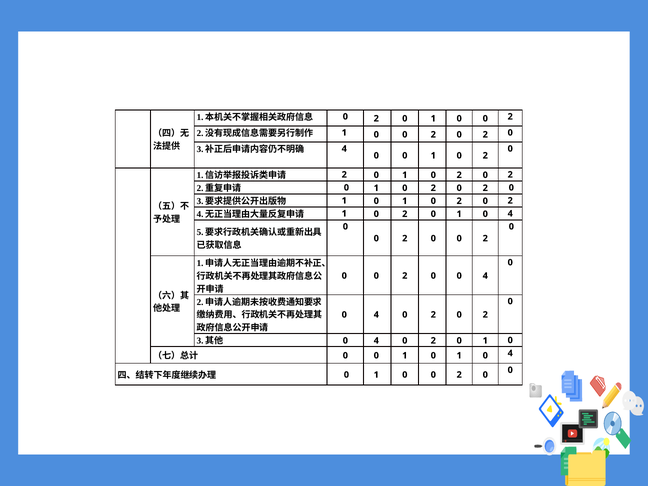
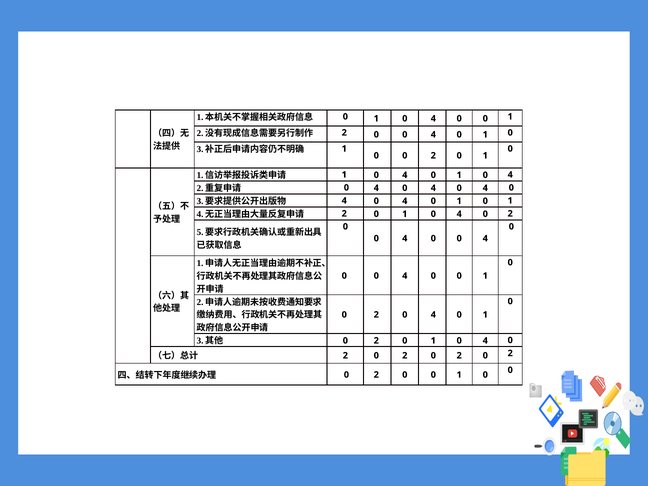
2: 2 -> 1 (376, 118)
1: 1 -> 4 (433, 118)
2: 2 -> 1 (510, 117)
1: 1 -> 2 (344, 133)
2: 2 -> 4 (433, 135)
2: 2 -> 1 (485, 135)
4: 4 -> 1 (344, 149)
1: 1 -> 2 (433, 156)
2: 2 -> 1 (485, 156)
2: 2 -> 1 (344, 175)
1: 1 -> 4 (405, 175)
2: 2 -> 1 (459, 175)
2: 2 -> 4 (510, 175)
1: 1 -> 4 (376, 188)
2: 2 -> 4 (433, 188)
2: 2 -> 4 (485, 188)
1: 1 -> 4 (344, 201)
1: 1 -> 4 (405, 201)
2: 2 -> 1 (459, 201)
2: 2 -> 1 (510, 201)
1: 1 -> 2 (344, 214)
2: 2 -> 1 (405, 214)
1: 1 -> 4 (459, 214)
4: 4 -> 2 (510, 214)
2: 2 -> 4 (405, 238)
2: 2 -> 4 (485, 238)
2: 2 -> 4 (405, 276)
4: 4 -> 1 (485, 276)
4: 4 -> 2 (376, 315)
2: 2 -> 4 (433, 315)
2: 2 -> 1 (485, 315)
4: 4 -> 2 (376, 341)
2: 2 -> 1 (433, 341)
1: 1 -> 4 (485, 341)
0: 0 -> 2 (345, 355)
1: 1 -> 2 (405, 355)
1: 1 -> 2 (459, 355)
4: 4 -> 2 (510, 353)
1: 1 -> 2 (376, 375)
2: 2 -> 1 (459, 375)
